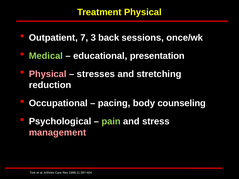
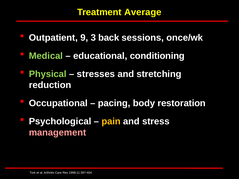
Treatment Physical: Physical -> Average (143, 12)
7: 7 -> 9 (84, 38)
presentation: presentation -> conditioning (157, 56)
Physical colour: pink -> light green (48, 74)
counseling: counseling -> restoration (182, 103)
pain colour: light green -> yellow (111, 121)
